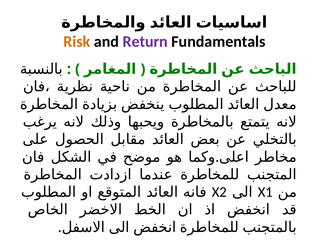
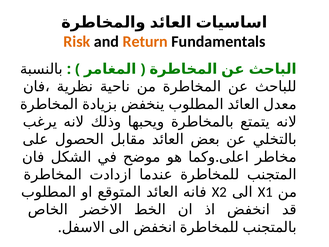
Return colour: purple -> orange (145, 41)
